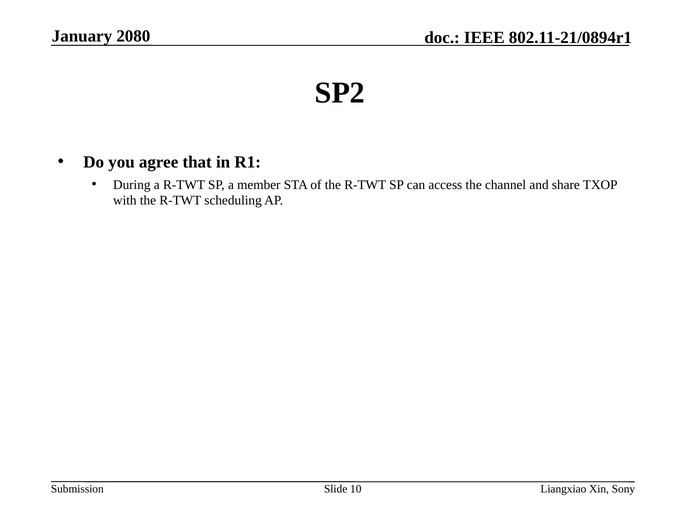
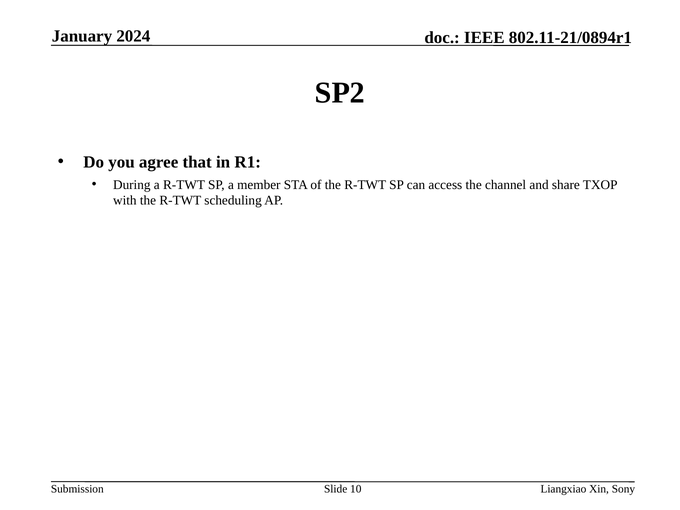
2080: 2080 -> 2024 (133, 36)
